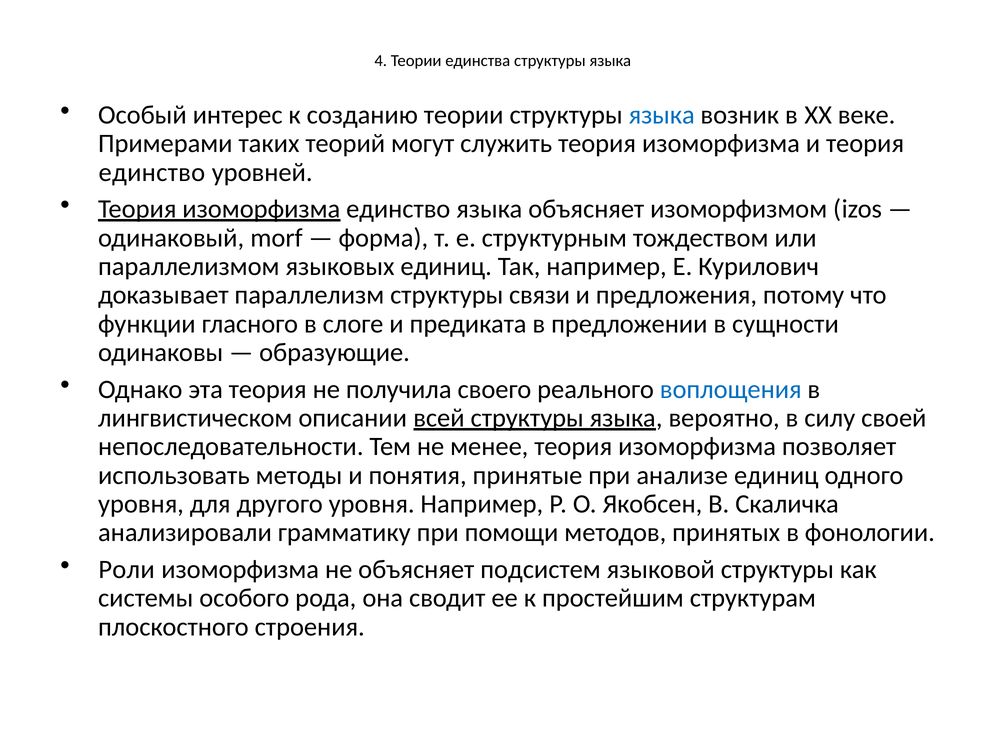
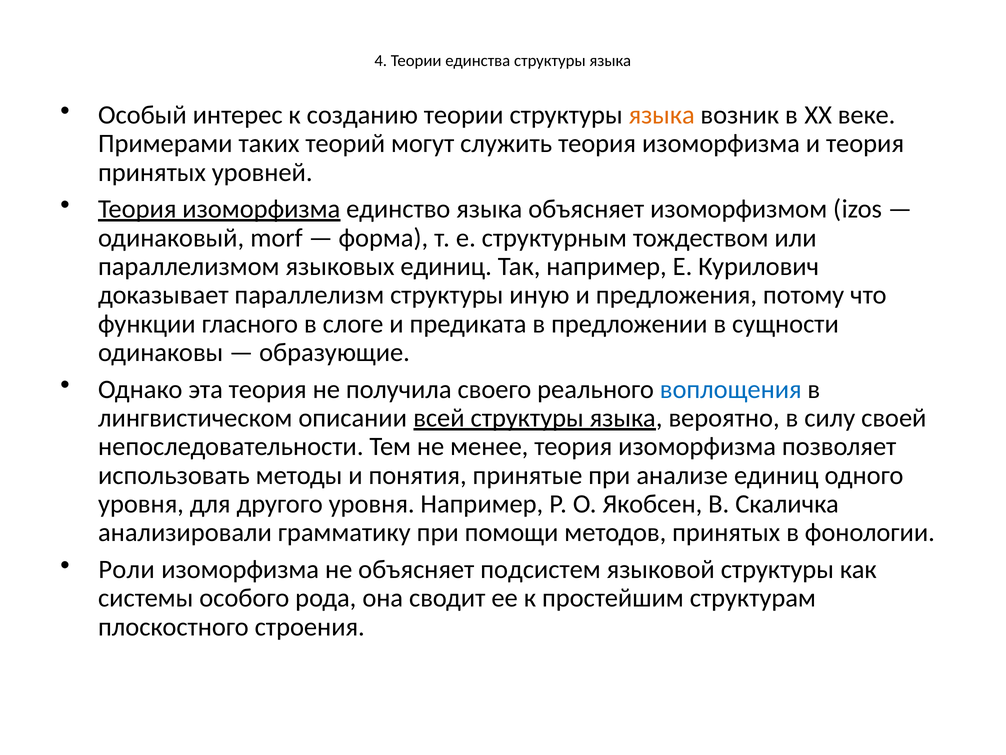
языка colour: blue -> orange (662, 115)
единство: единство -> принятых (152, 172)
связи: связи -> иную (539, 295)
